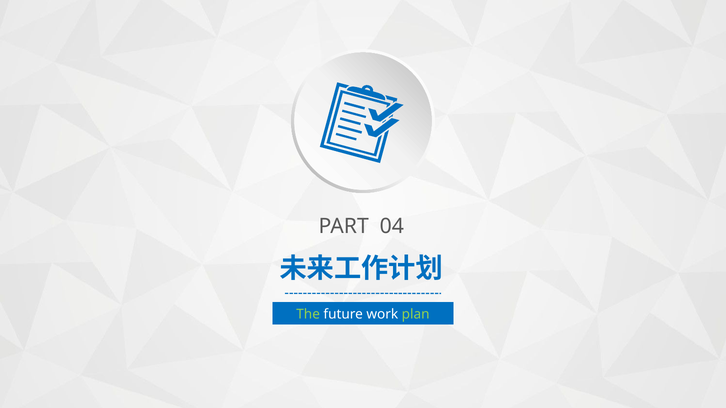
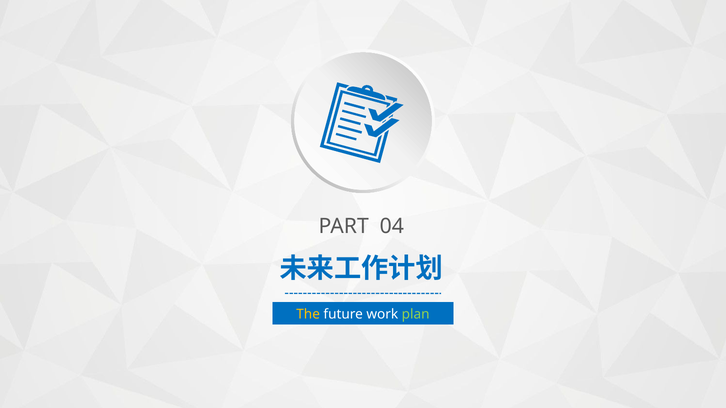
The colour: light green -> yellow (308, 314)
